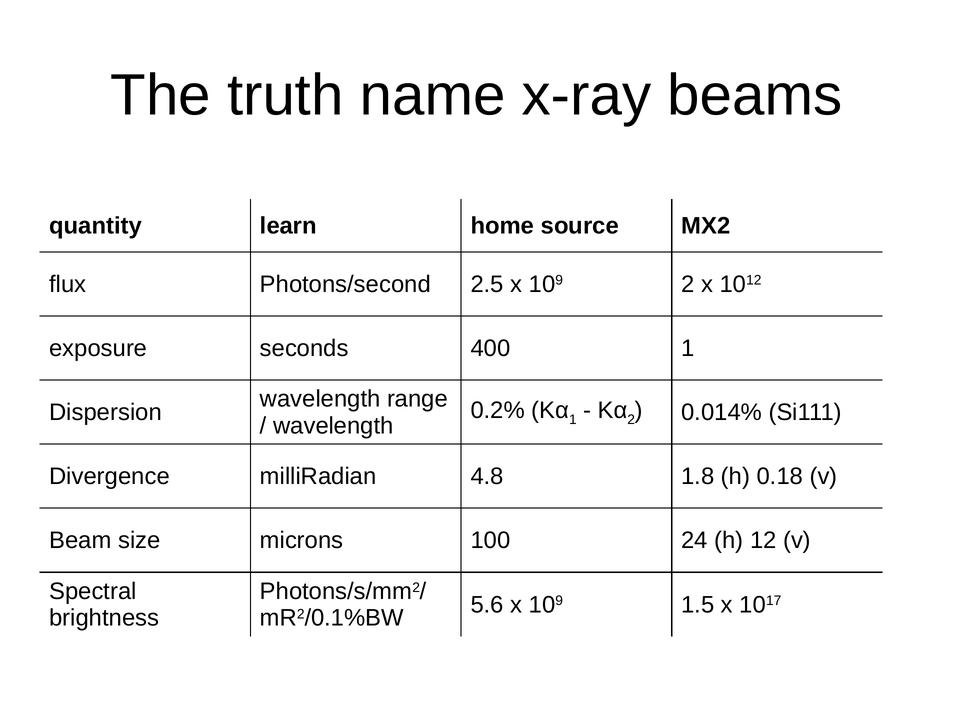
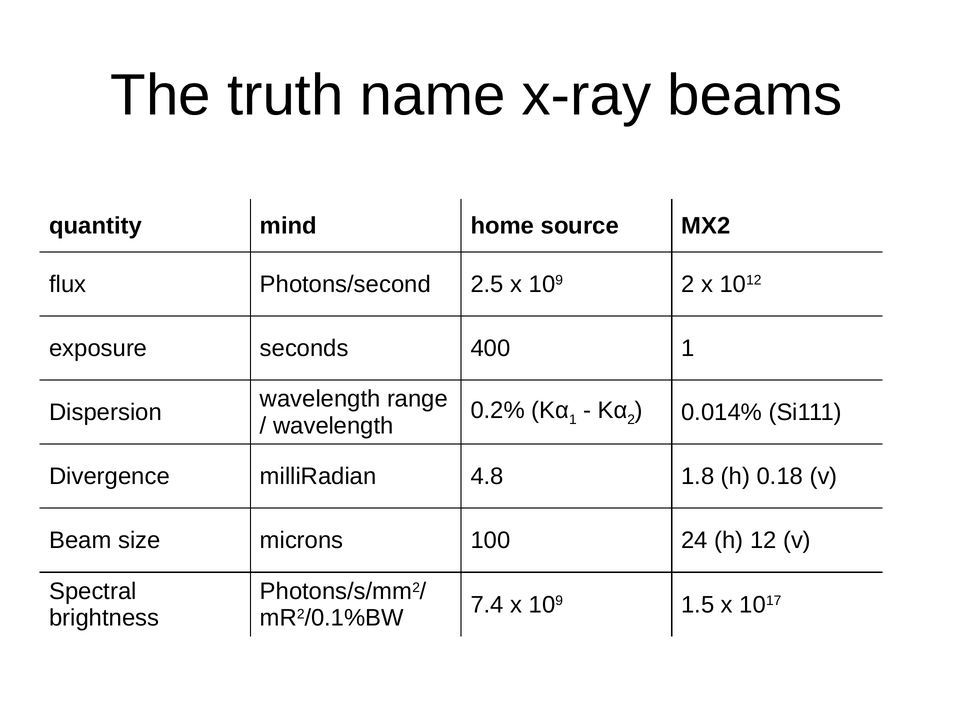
learn: learn -> mind (288, 226)
5.6: 5.6 -> 7.4 (487, 604)
